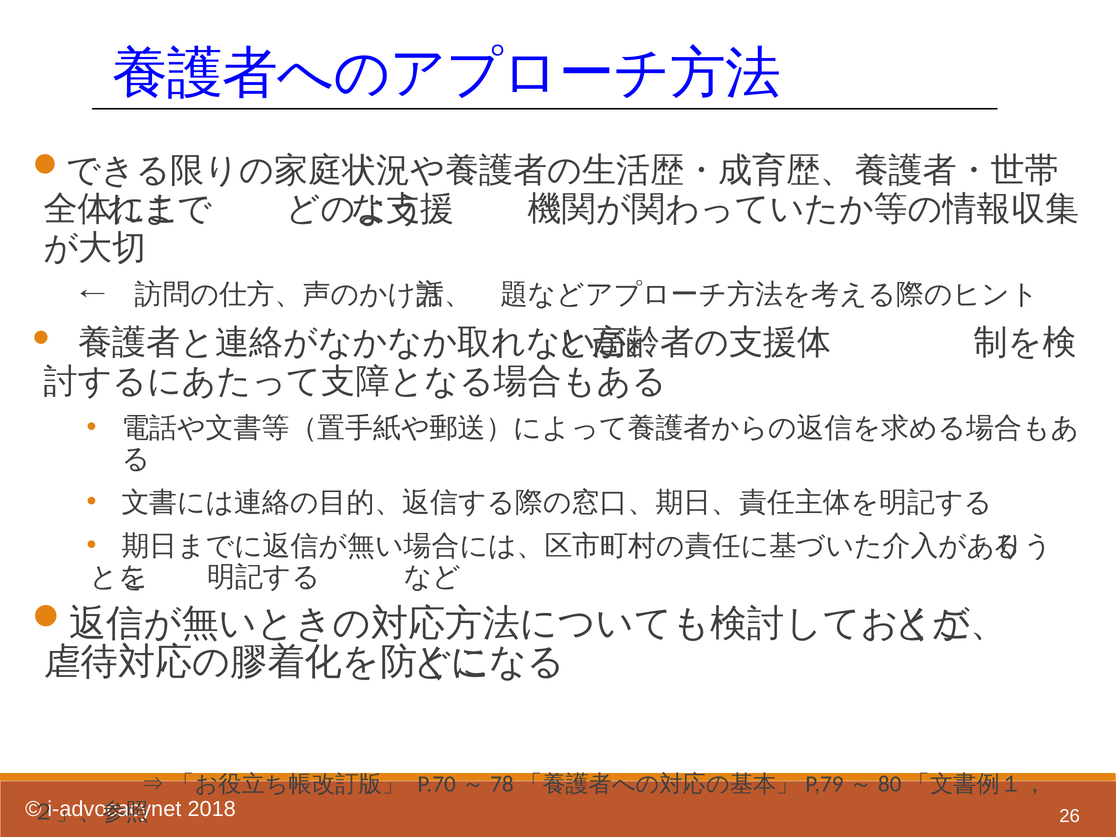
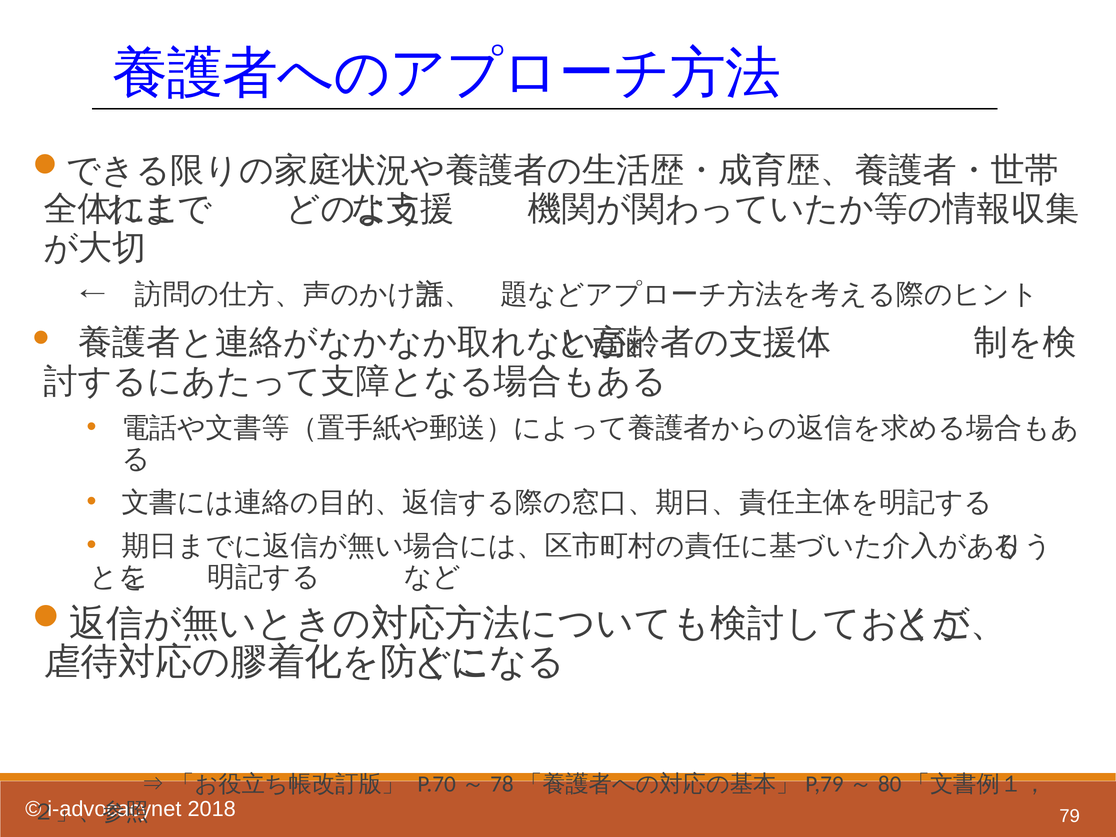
26: 26 -> 79 (1070, 816)
